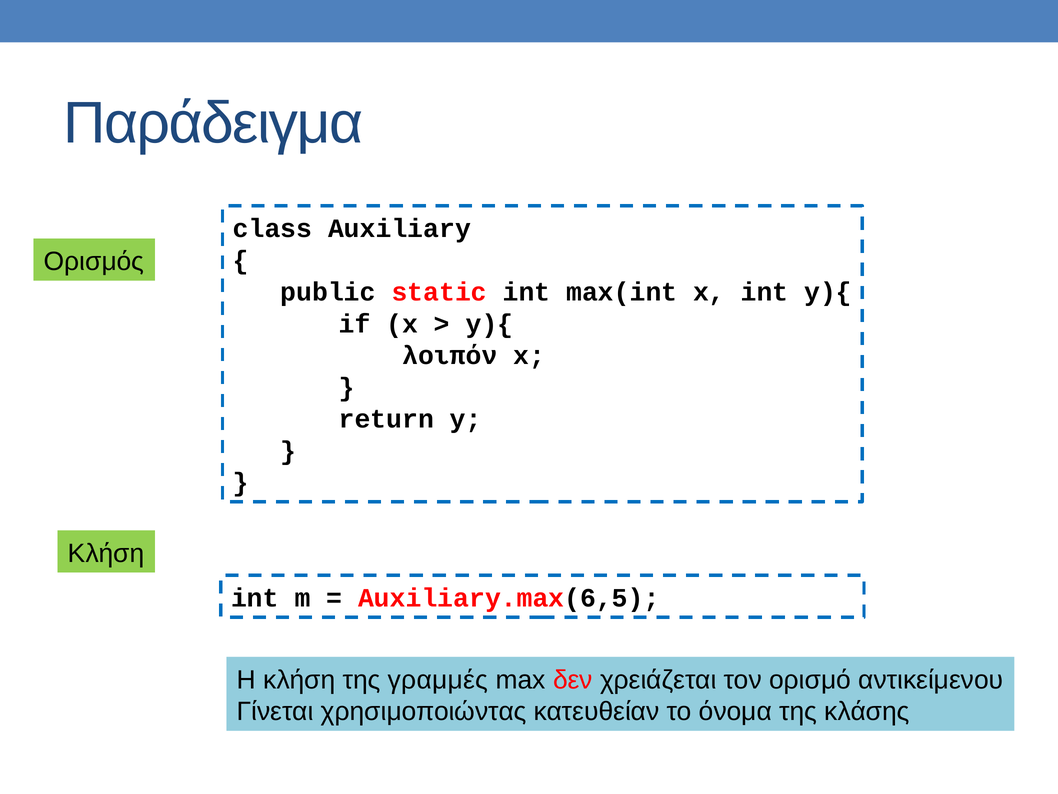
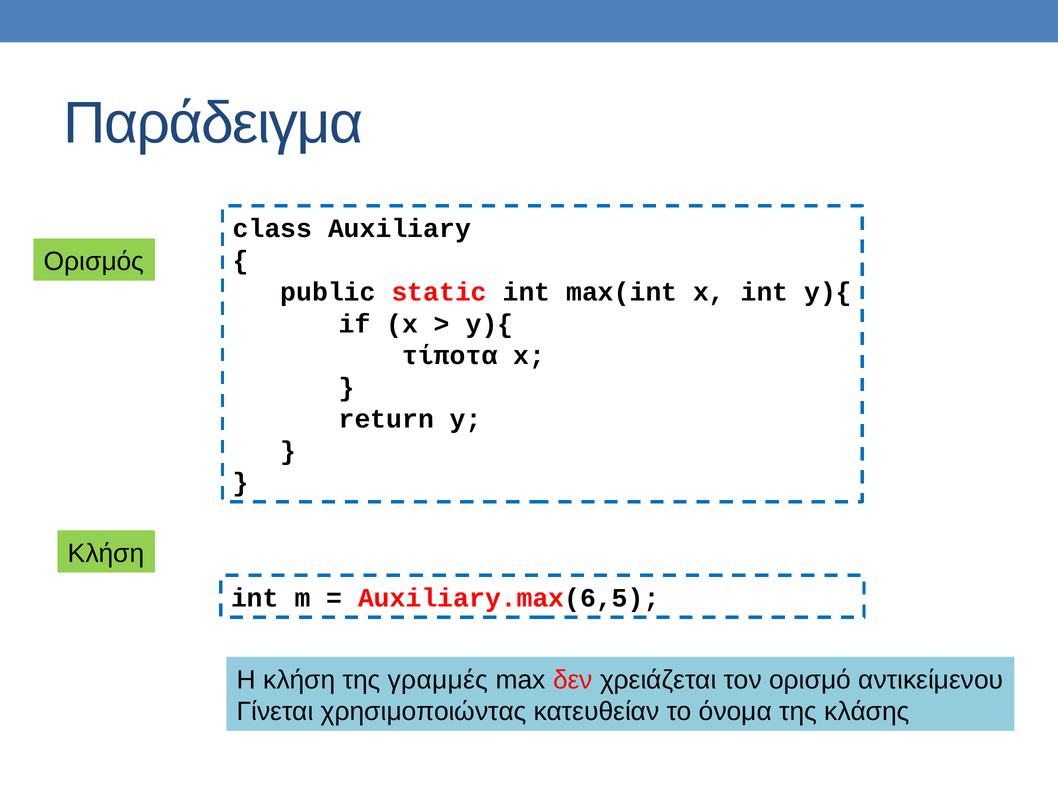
λοιπόν: λοιπόν -> τίποτα (450, 355)
